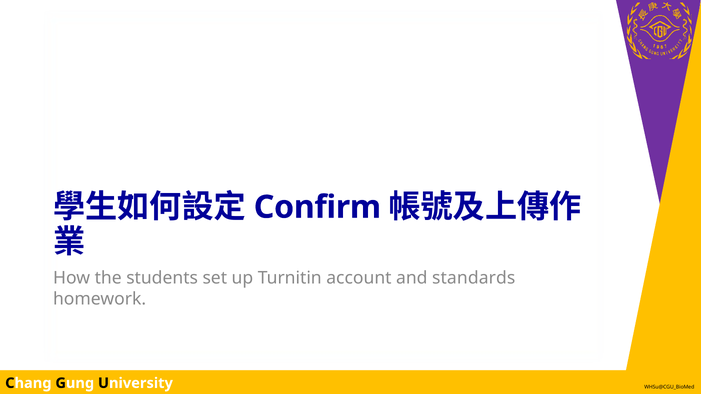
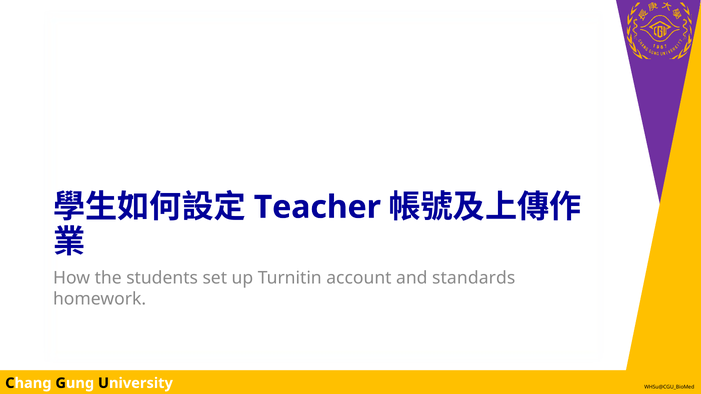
Confirm: Confirm -> Teacher (317, 207)
